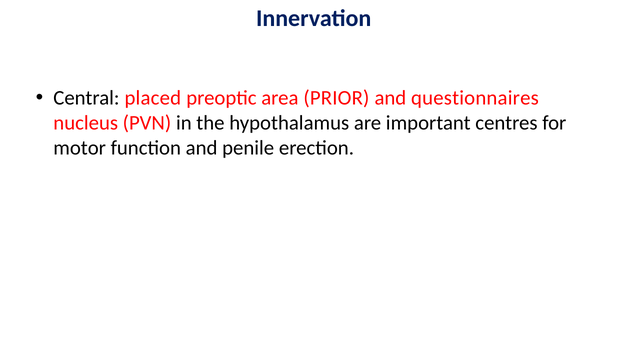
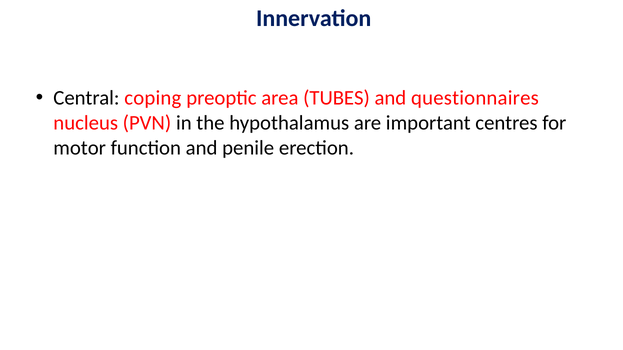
placed: placed -> coping (153, 98)
PRIOR: PRIOR -> TUBES (337, 98)
